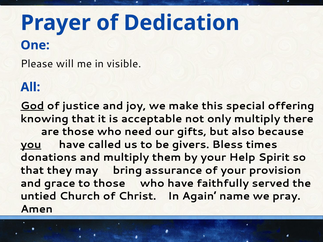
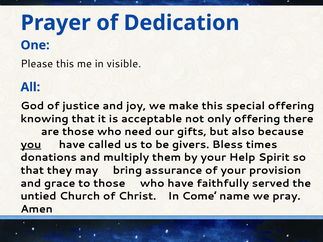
Please will: will -> this (65, 64)
God underline: present -> none (32, 106)
only multiply: multiply -> offering (257, 119)
Again: Again -> Come (199, 196)
